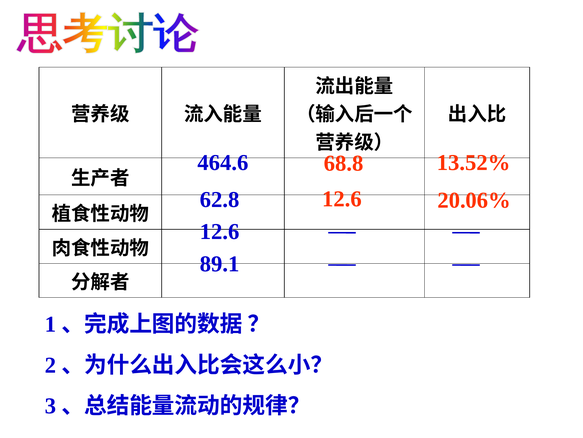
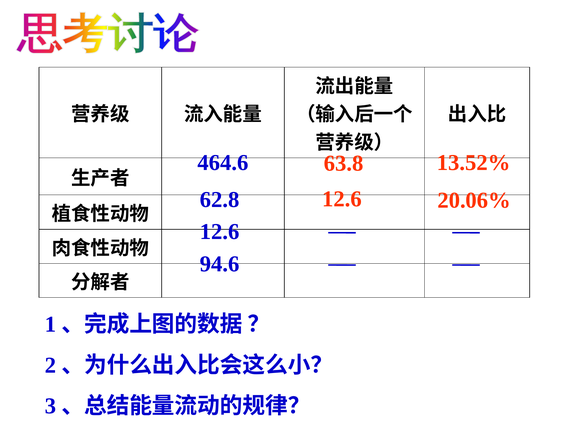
68.8: 68.8 -> 63.8 (344, 163)
89.1: 89.1 -> 94.6 (220, 264)
